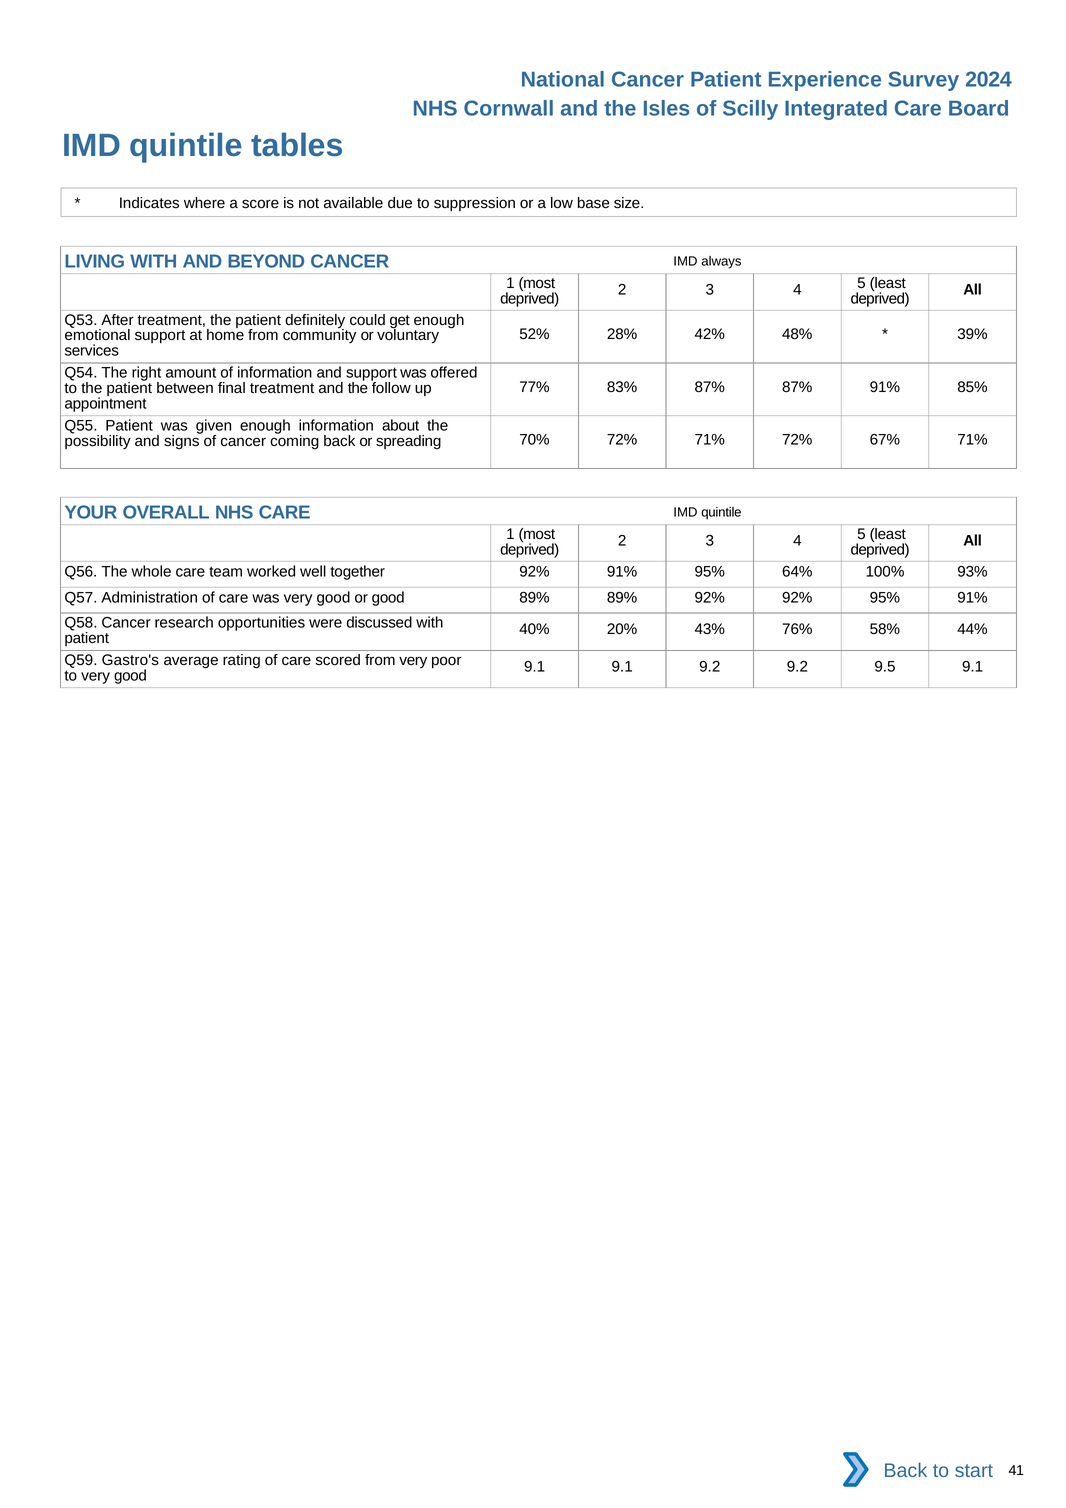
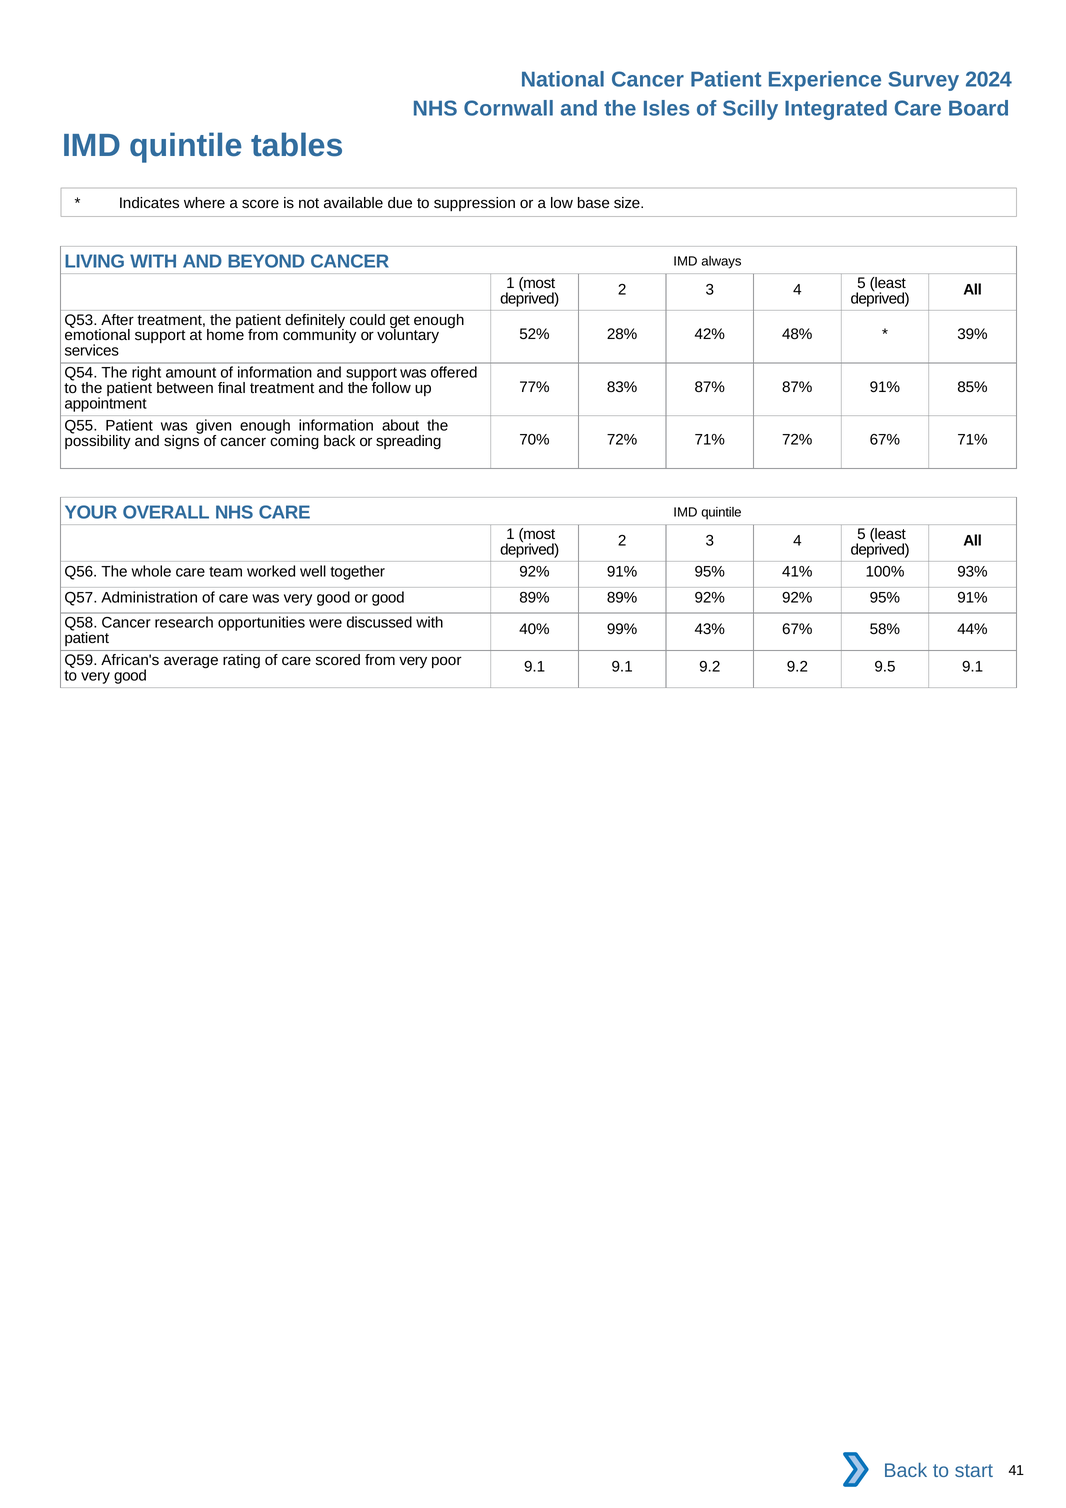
64%: 64% -> 41% (797, 572)
20%: 20% -> 99% (622, 630)
43% 76%: 76% -> 67% (797, 630)
Gastro's: Gastro's -> African's (130, 661)
